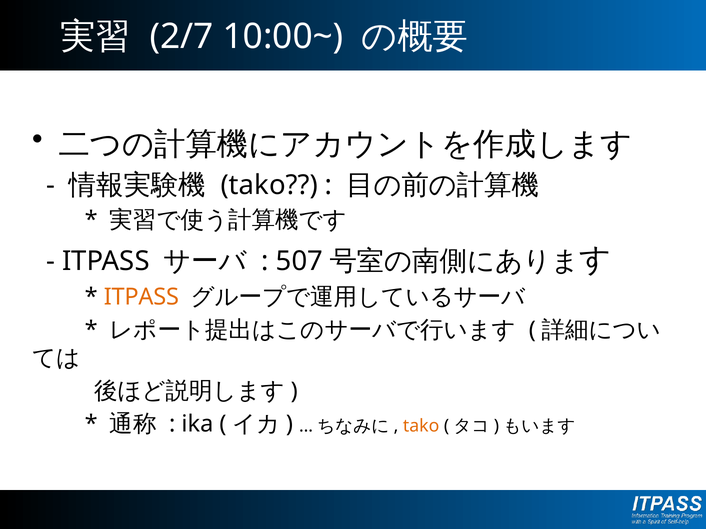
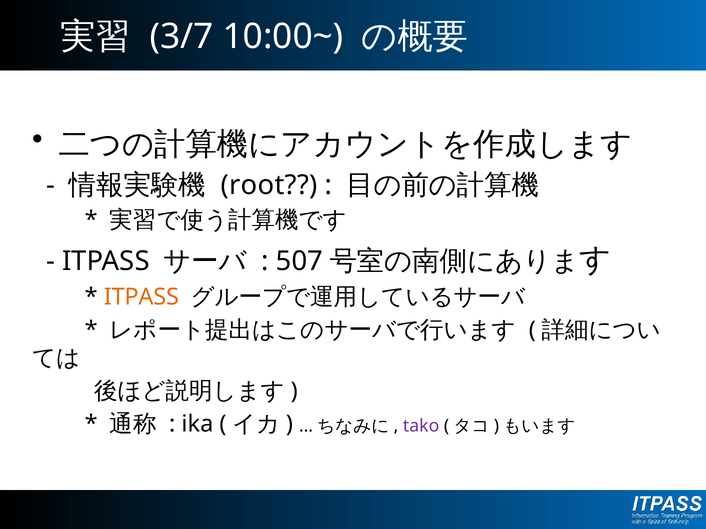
2/7: 2/7 -> 3/7 (182, 37)
tako: tako -> root (269, 185)
tako colour: orange -> purple (421, 426)
